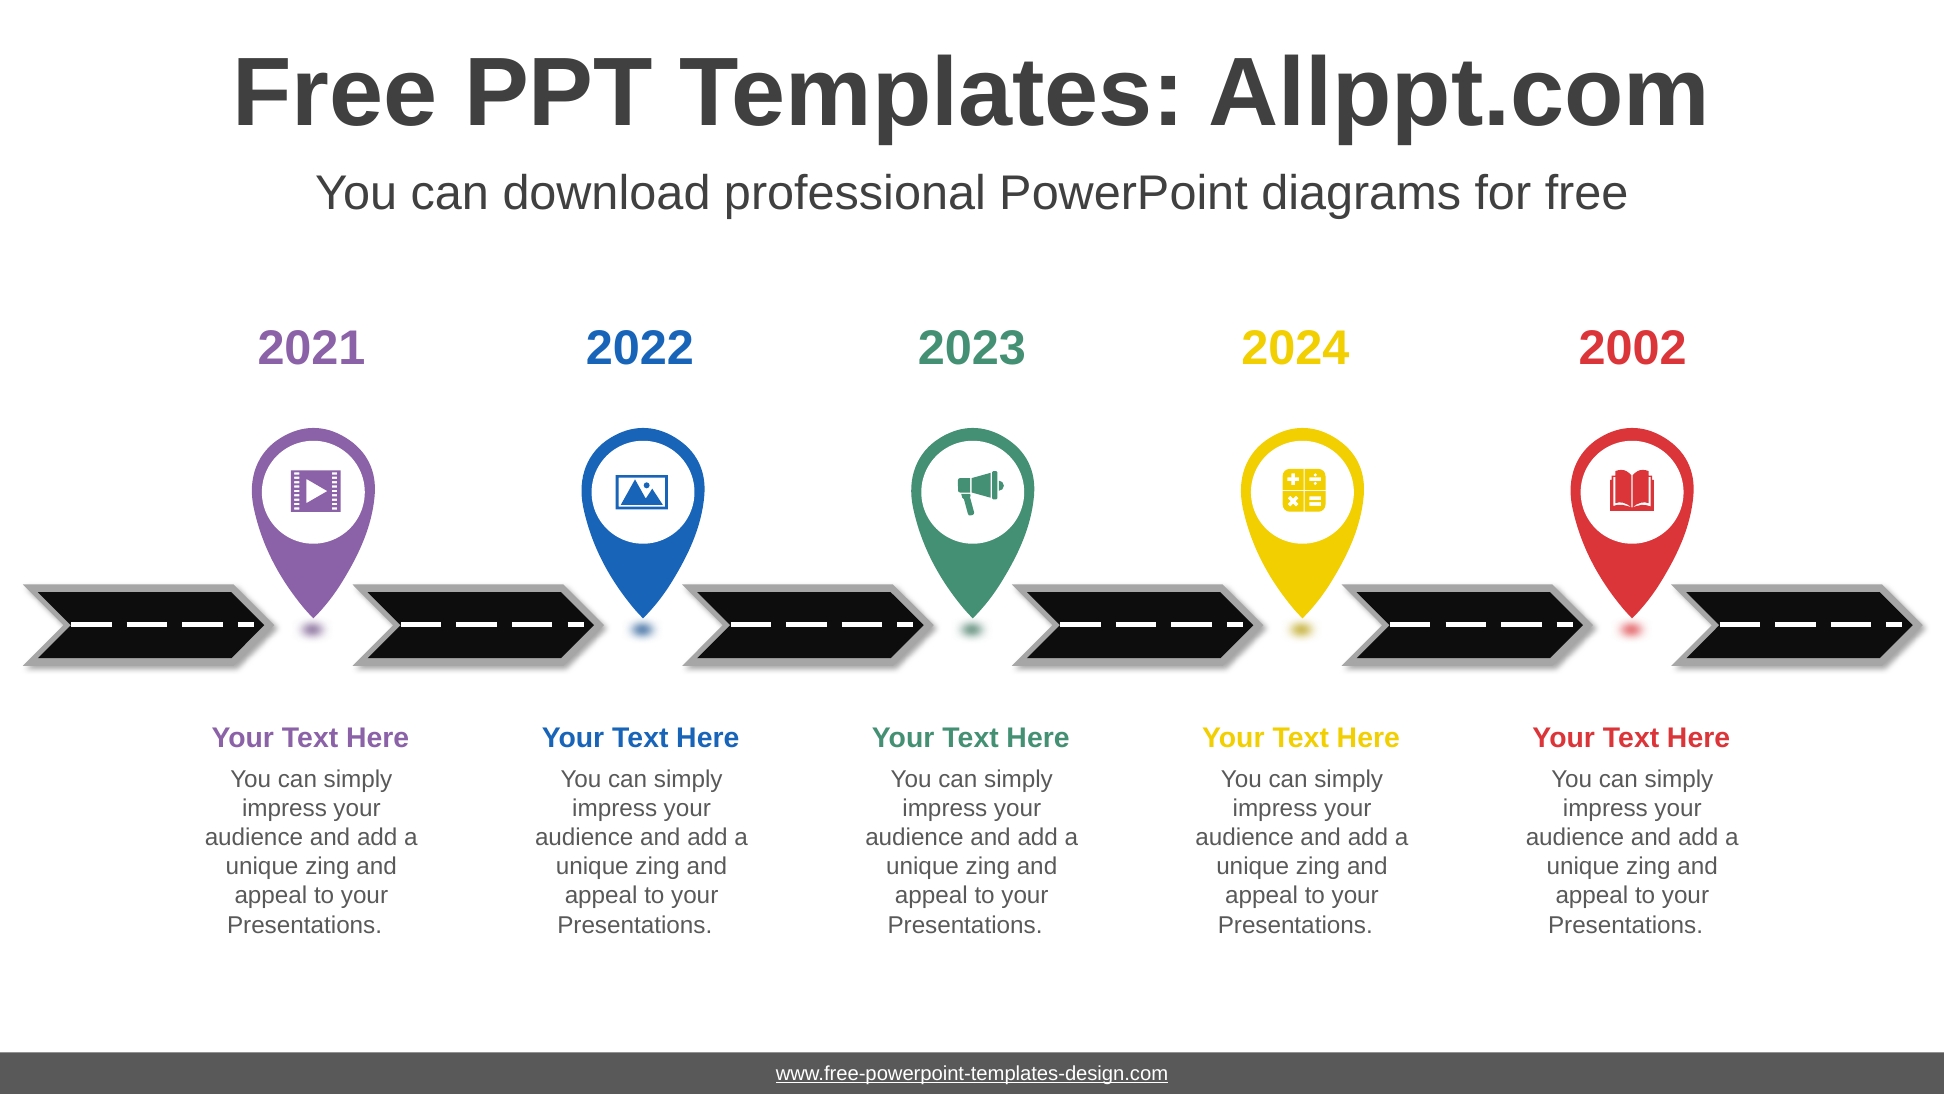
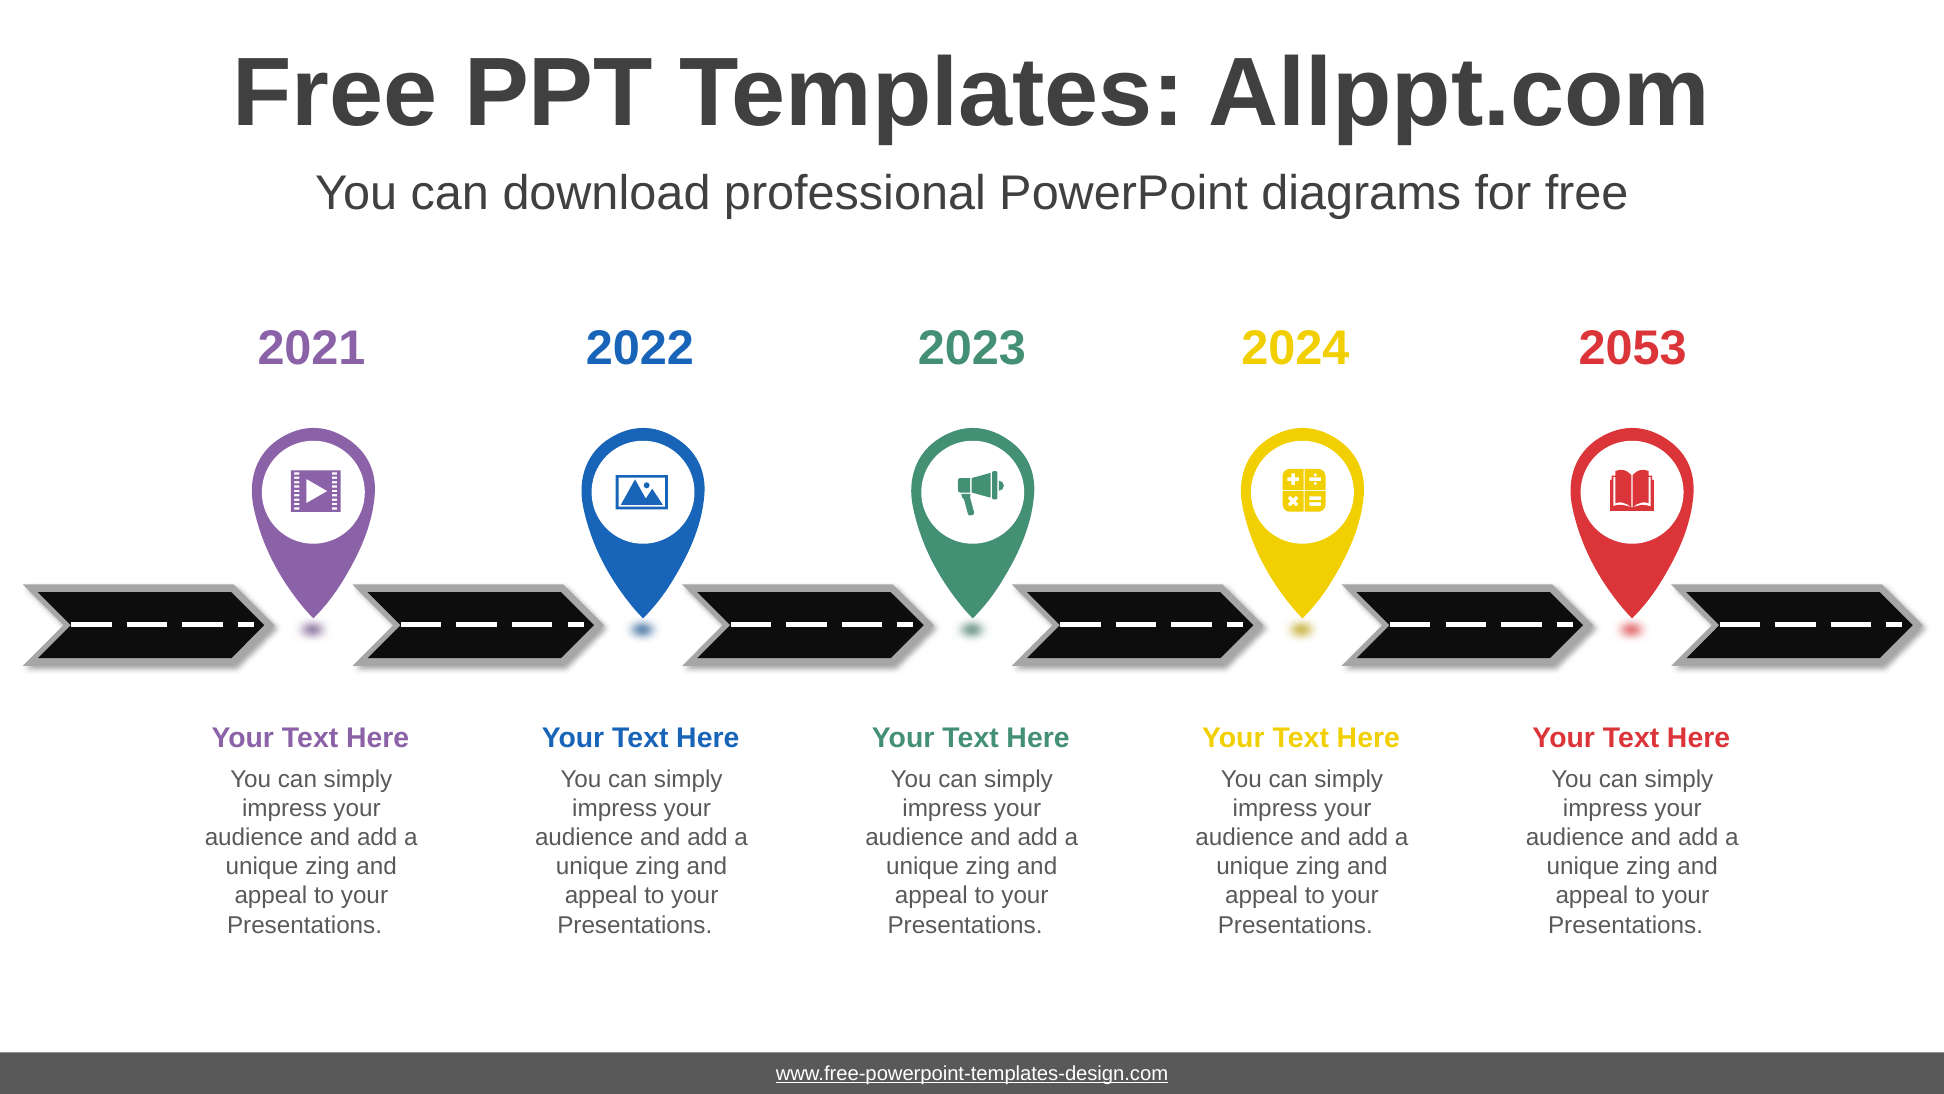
2002: 2002 -> 2053 (1633, 348)
